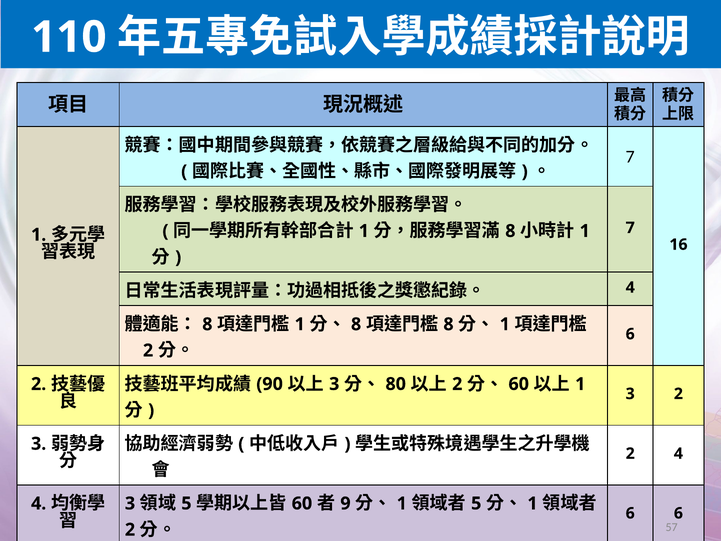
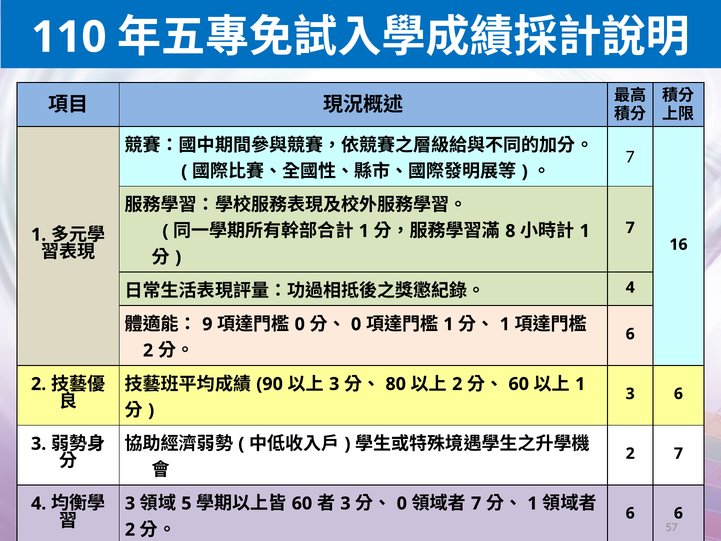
8: 8 -> 9 (207, 324)
1: 1 -> 0 (300, 324)
8: 8 -> 0 (356, 324)
8: 8 -> 1 (448, 324)
2: 2 -> 6 (678, 394)
2 4: 4 -> 7 (678, 453)
9: 9 -> 3 (345, 503)
1: 1 -> 0 (402, 503)
5: 5 -> 7 (476, 503)
